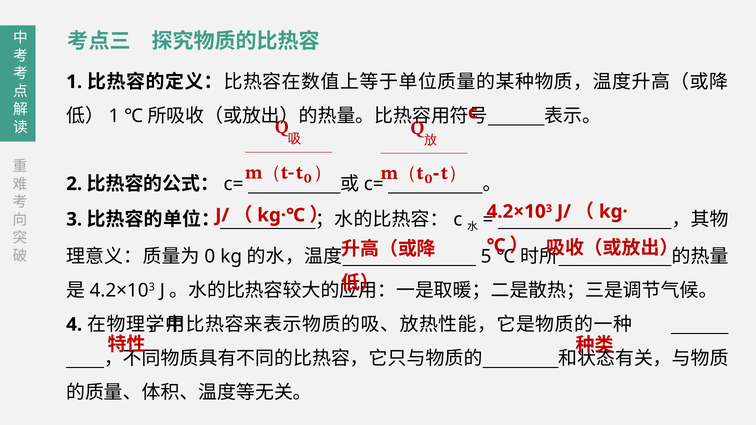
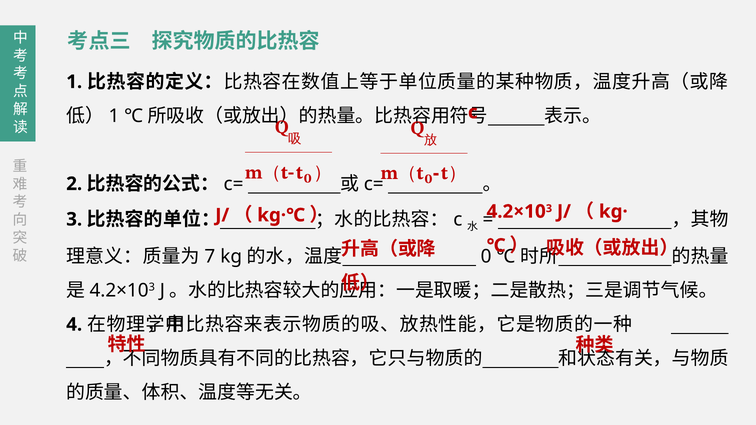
0: 0 -> 7 (210, 257)
5: 5 -> 0 (486, 257)
